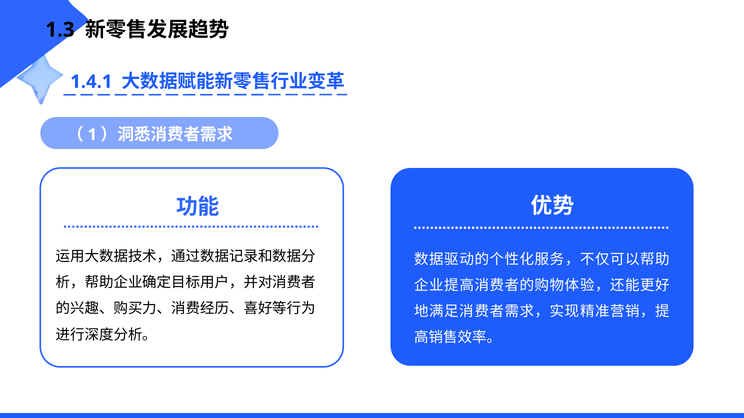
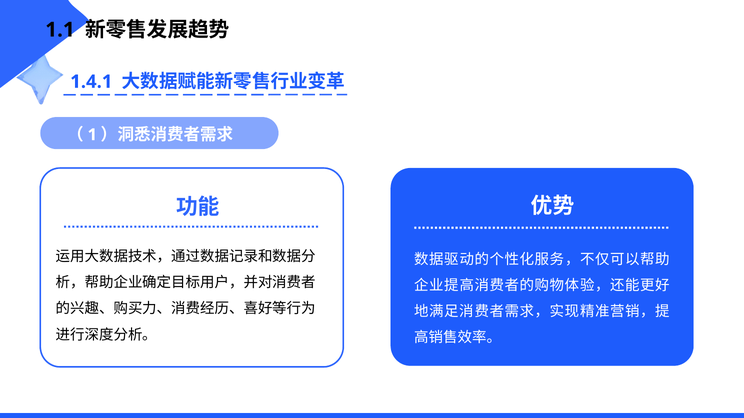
1.3: 1.3 -> 1.1 (60, 30)
